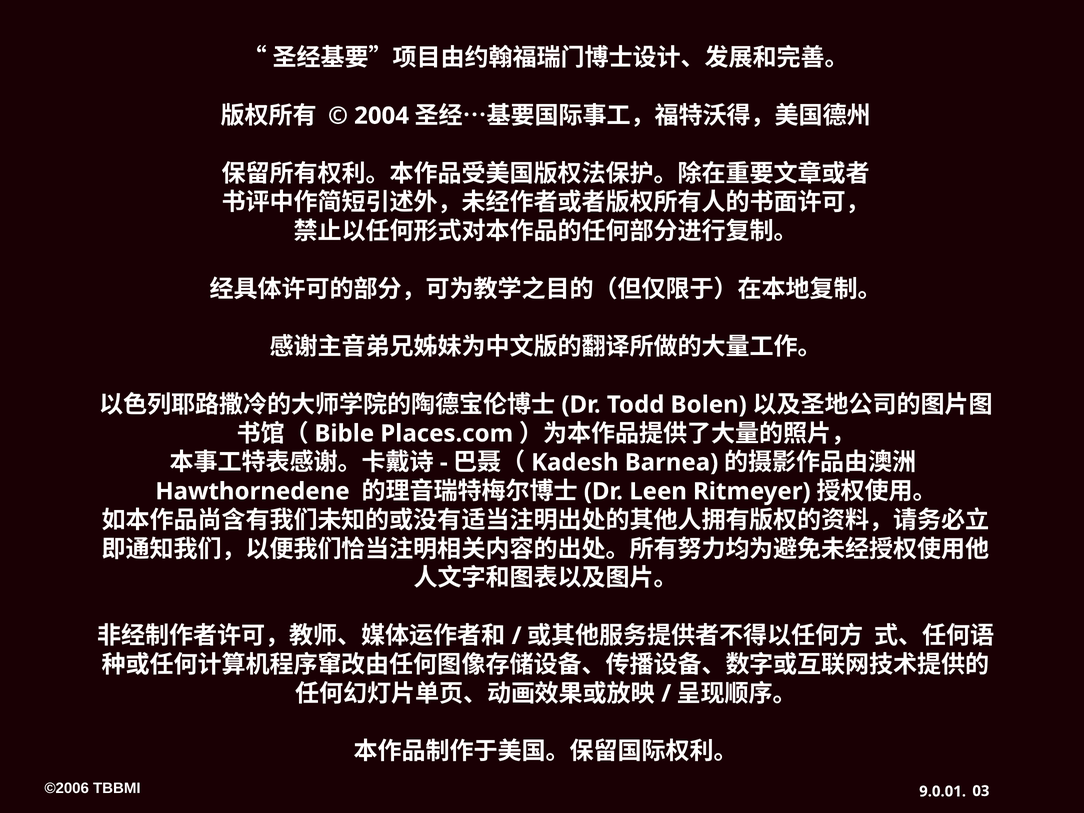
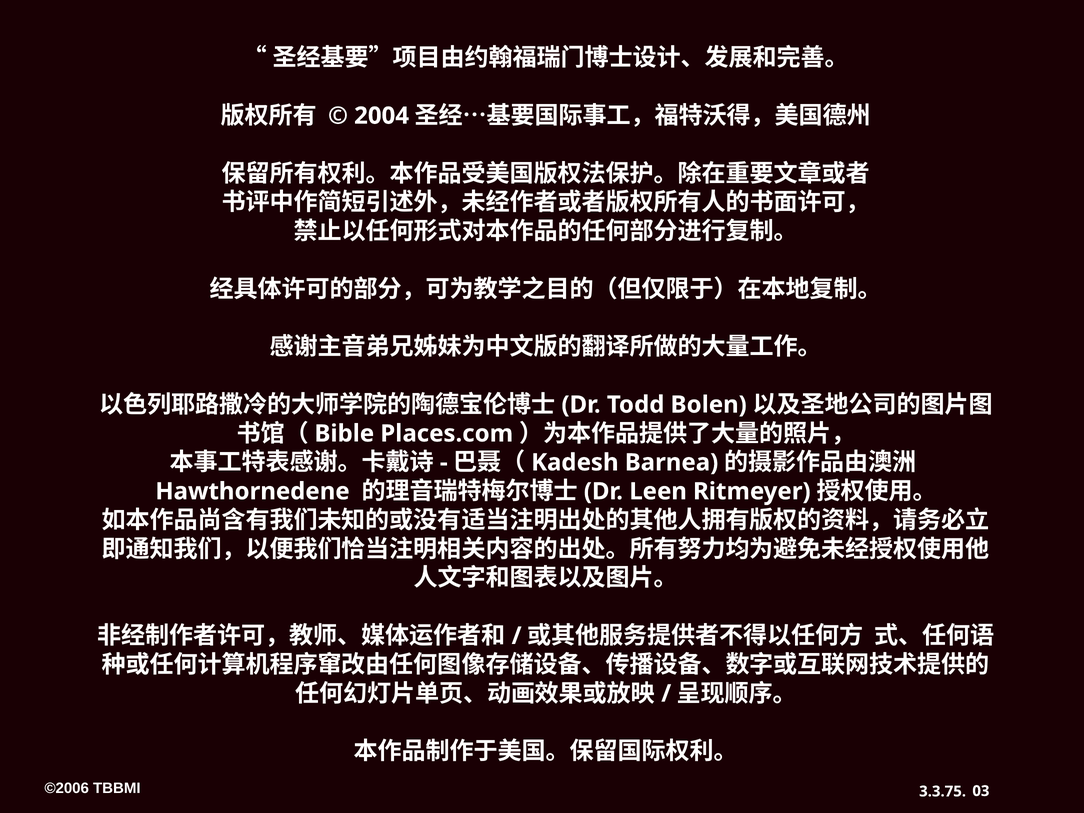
9.0.01: 9.0.01 -> 3.3.75 (943, 791)
